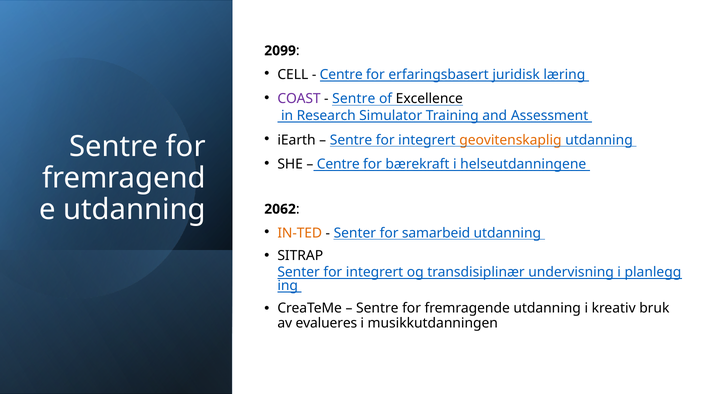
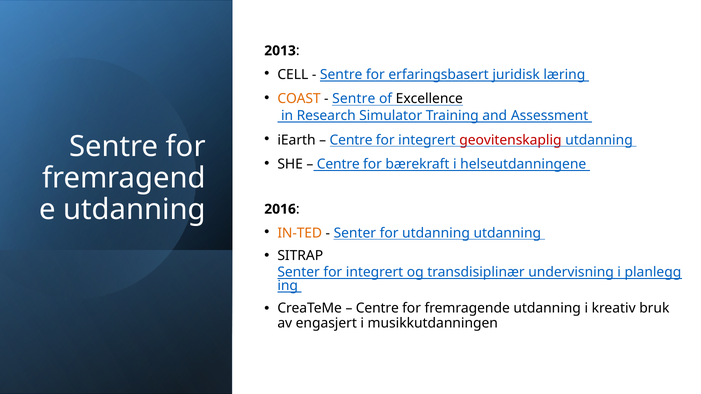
2099: 2099 -> 2013 (280, 51)
Centre: Centre -> Sentre (341, 75)
COAST colour: purple -> orange (299, 99)
Sentre: Sentre -> Centre (351, 140)
geovitenskaplig colour: orange -> red (510, 140)
2062: 2062 -> 2016 (280, 209)
for samarbeid: samarbeid -> utdanning (436, 233)
Sentre: Sentre -> Centre (377, 309)
evalueres: evalueres -> engasjert (326, 324)
